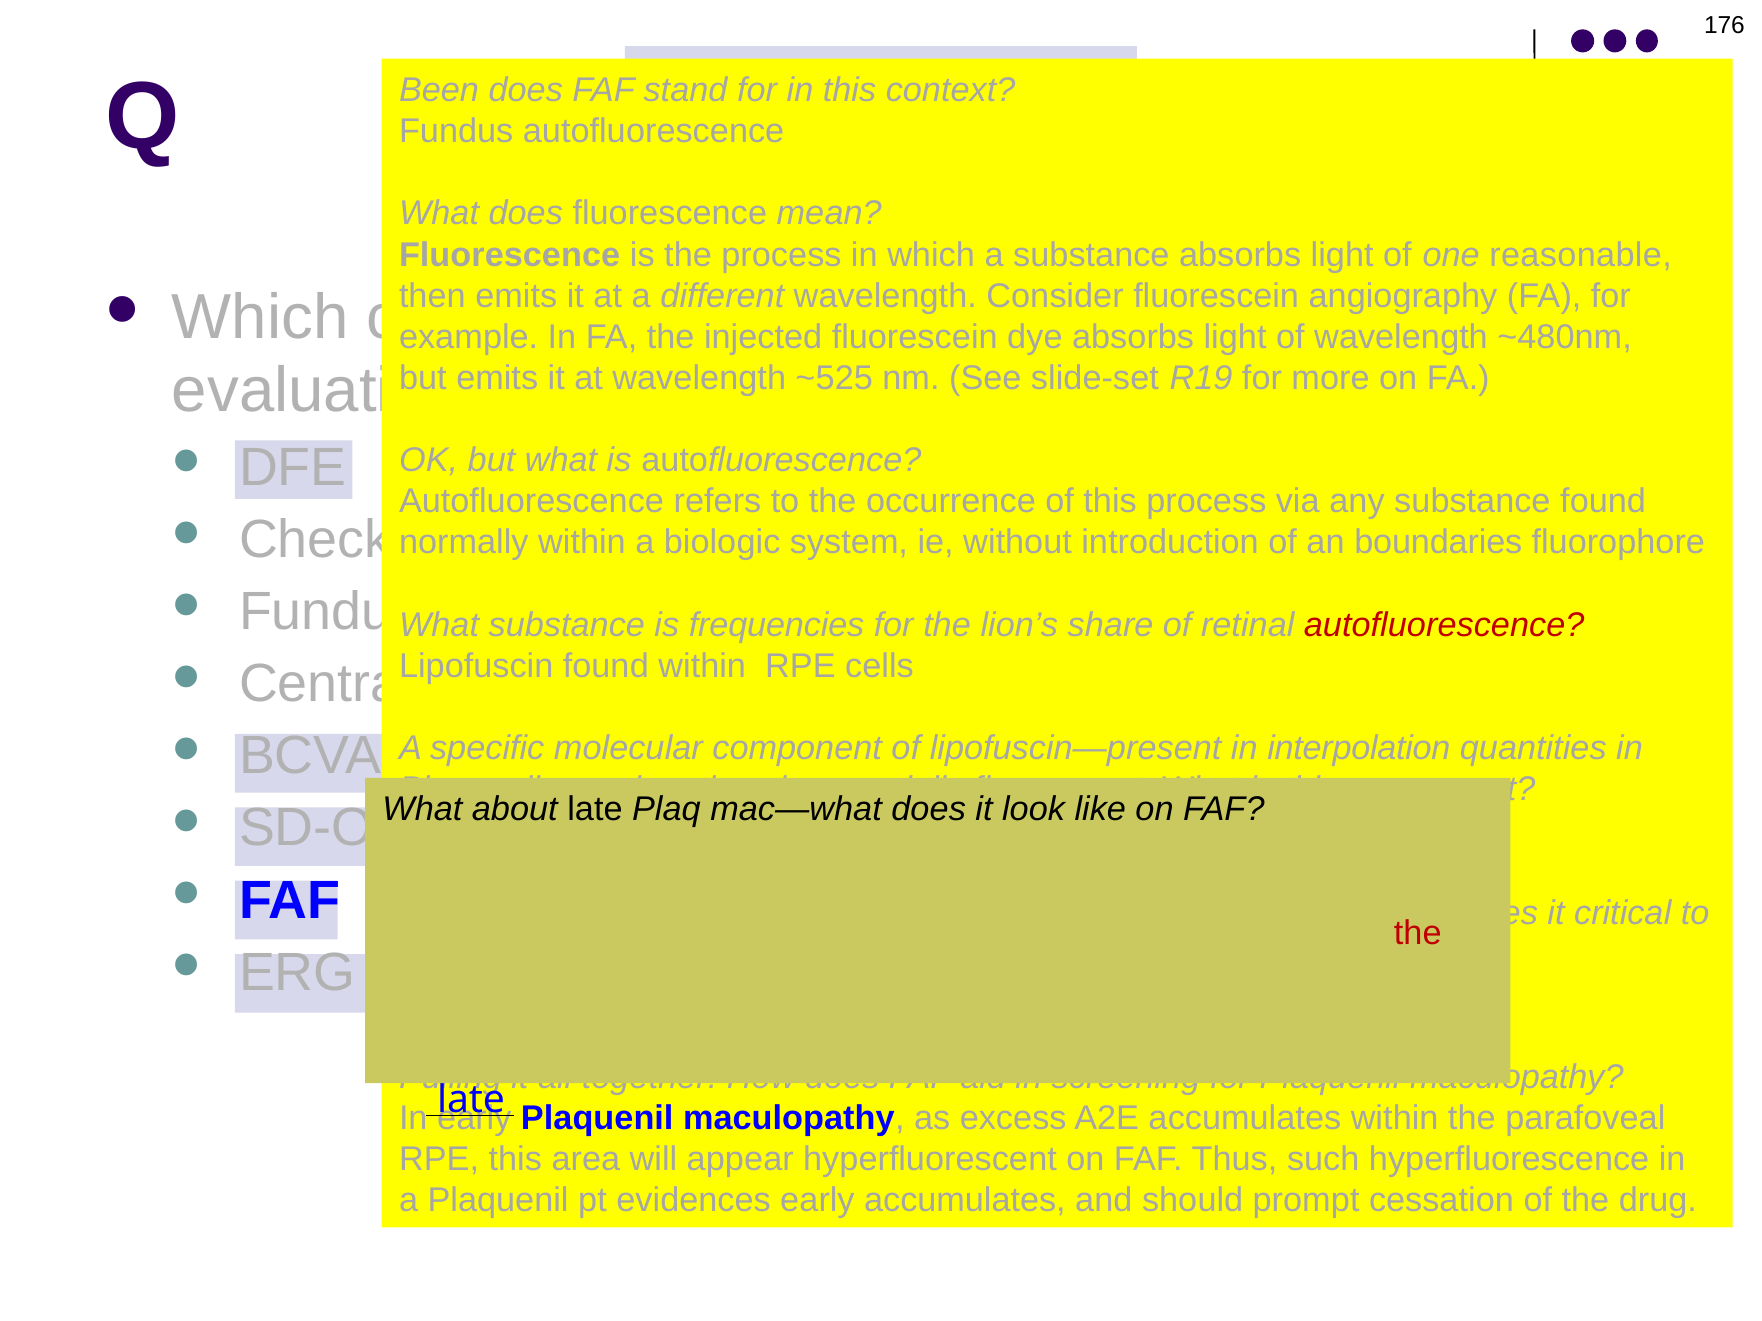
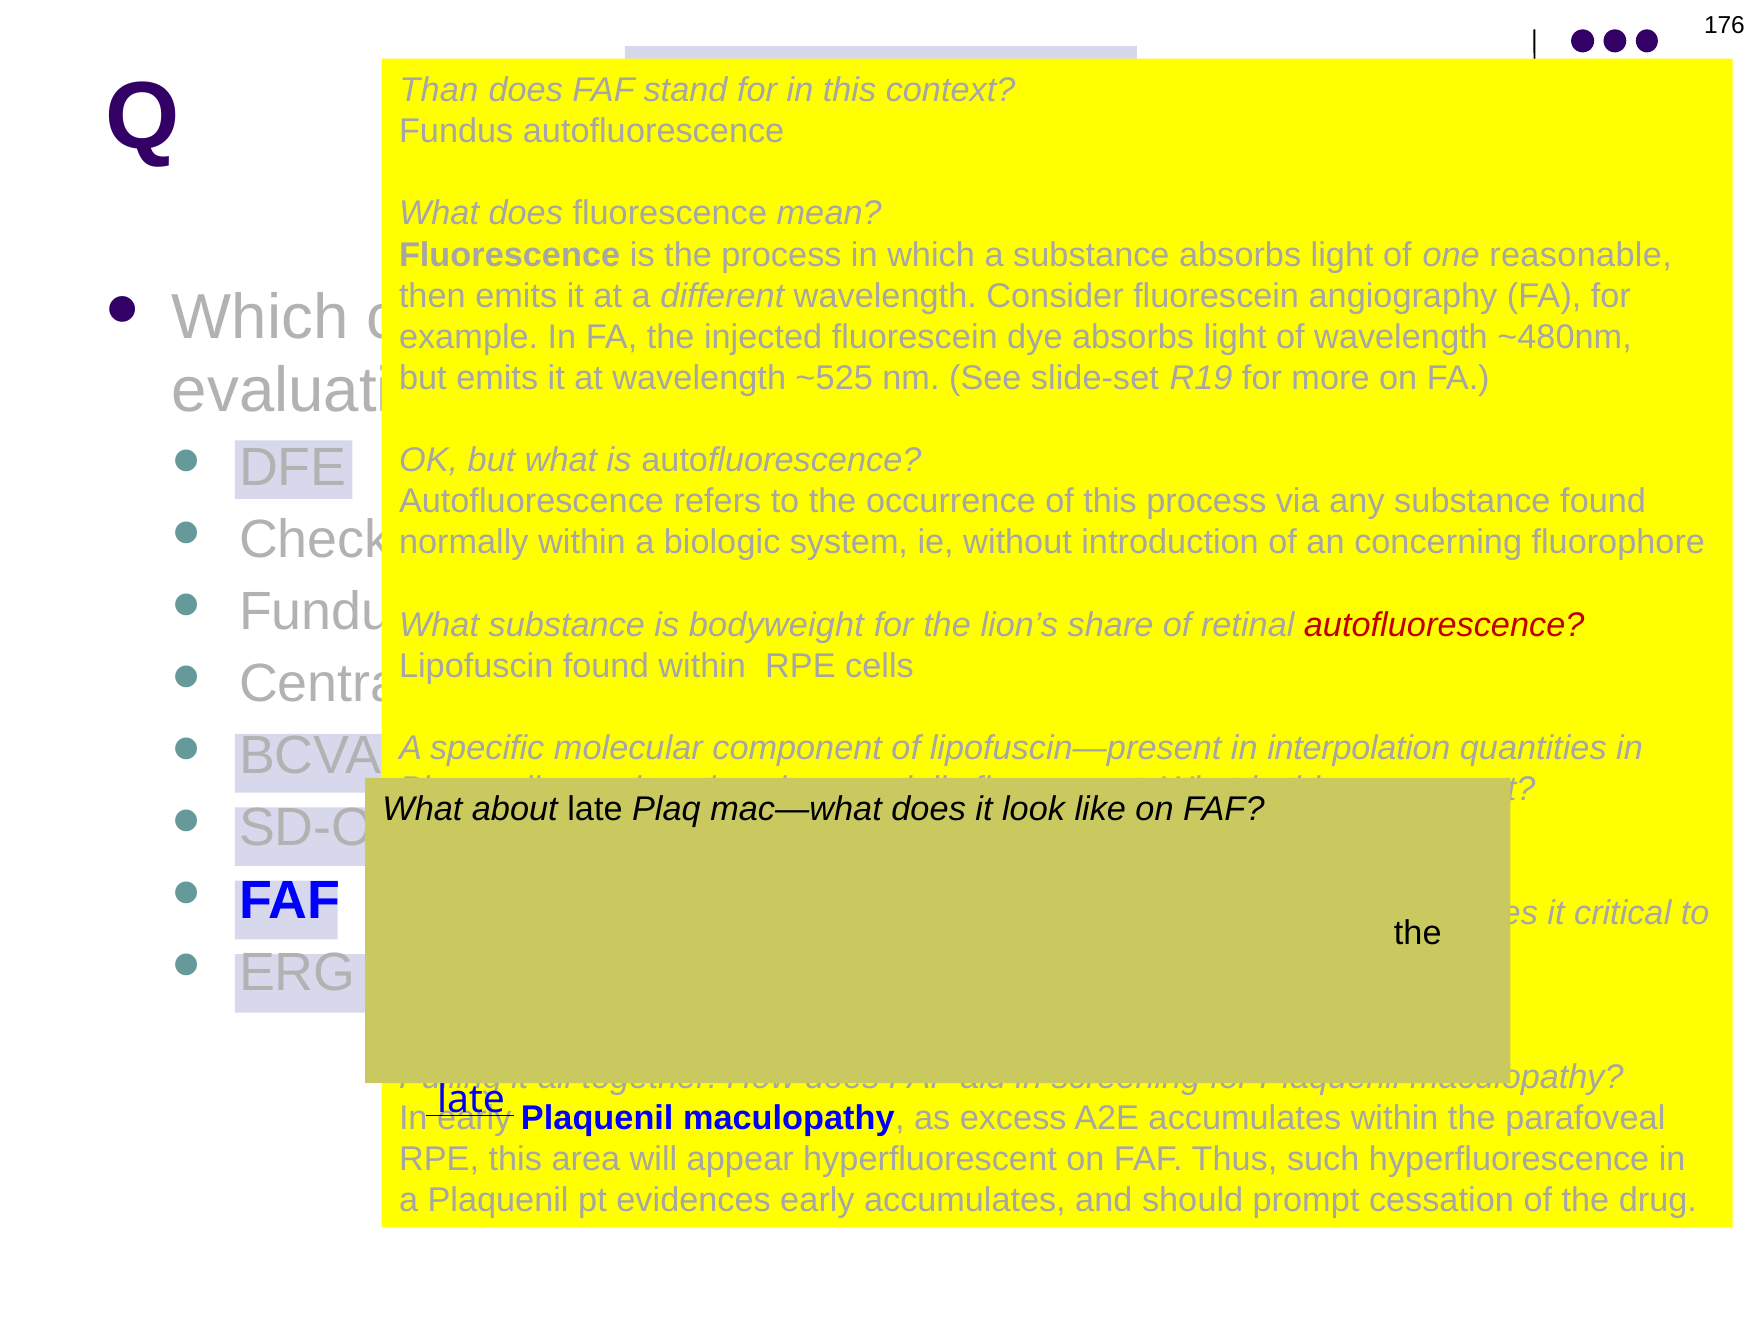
Been: Been -> Than (439, 90)
boundaries: boundaries -> concerning (1438, 543)
frequencies: frequencies -> bodyweight (776, 625)
the colour: red -> black (1418, 933)
